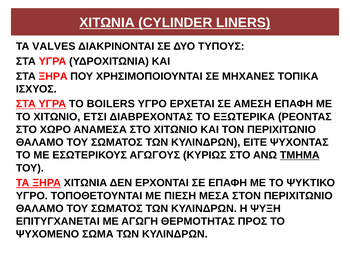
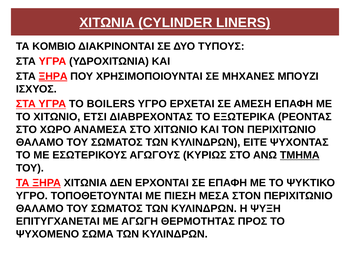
VALVES: VALVES -> ΚΟΜΒΙΟ (54, 46)
ΞΗΡΑ underline: none -> present (53, 76)
ΤΟΠΙΚΑ: ΤΟΠΙΚΑ -> ΜΠΟΥΖΙ (298, 76)
